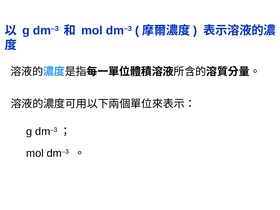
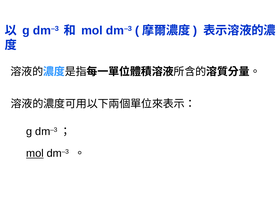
mol underline: none -> present (35, 153)
